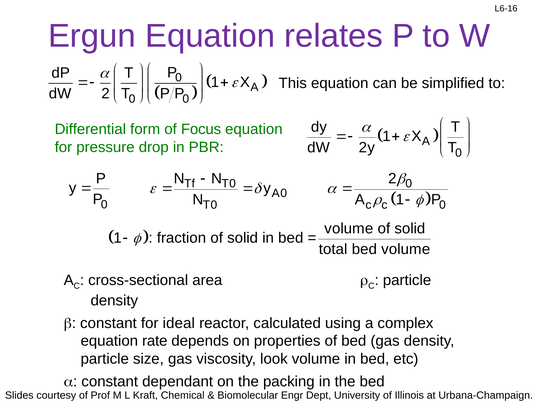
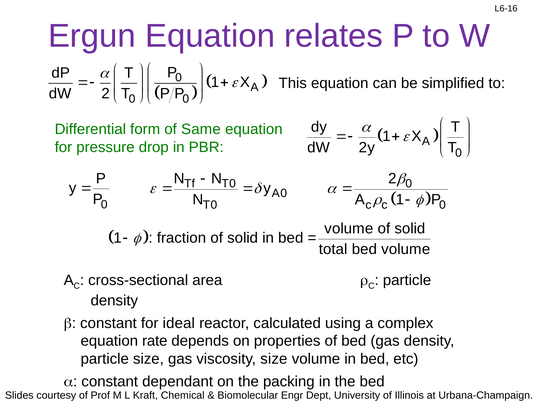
Focus: Focus -> Same (201, 129)
viscosity look: look -> size (274, 359)
